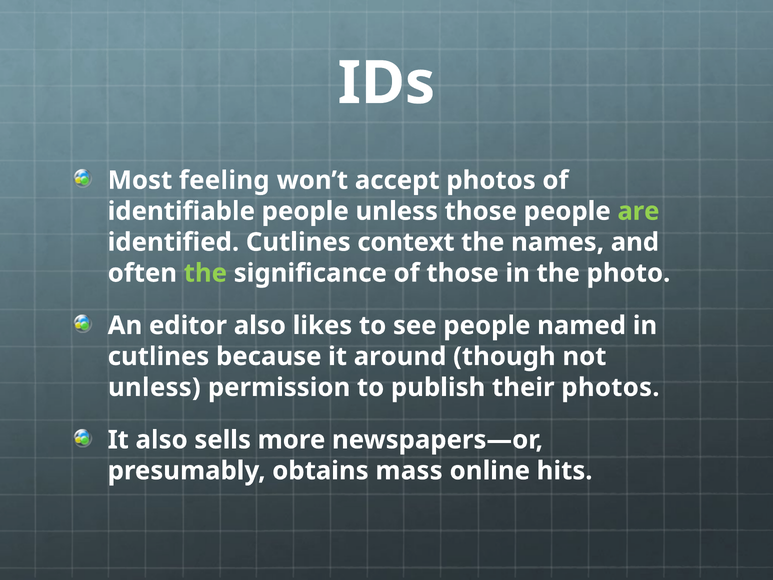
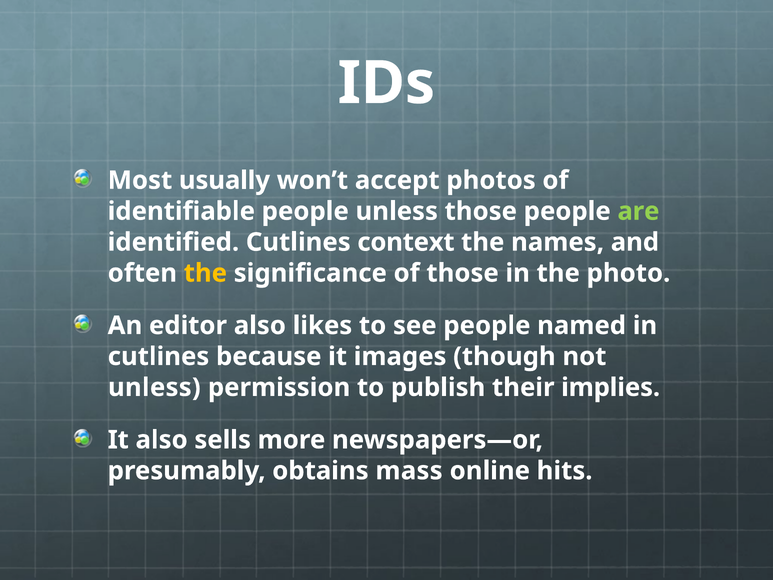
feeling: feeling -> usually (224, 180)
the colour: light green -> yellow (205, 273)
around: around -> images (400, 356)
their photos: photos -> implies (611, 387)
